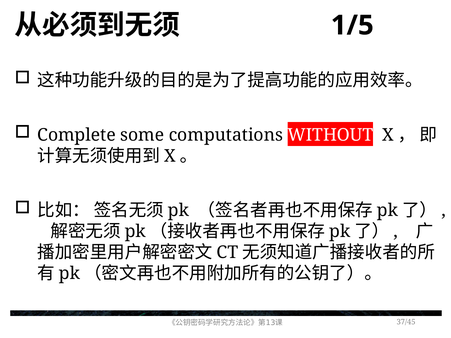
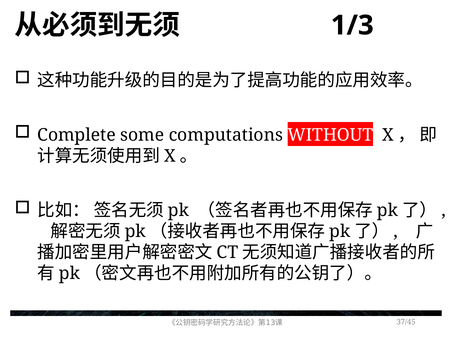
1/5: 1/5 -> 1/3 (352, 25)
